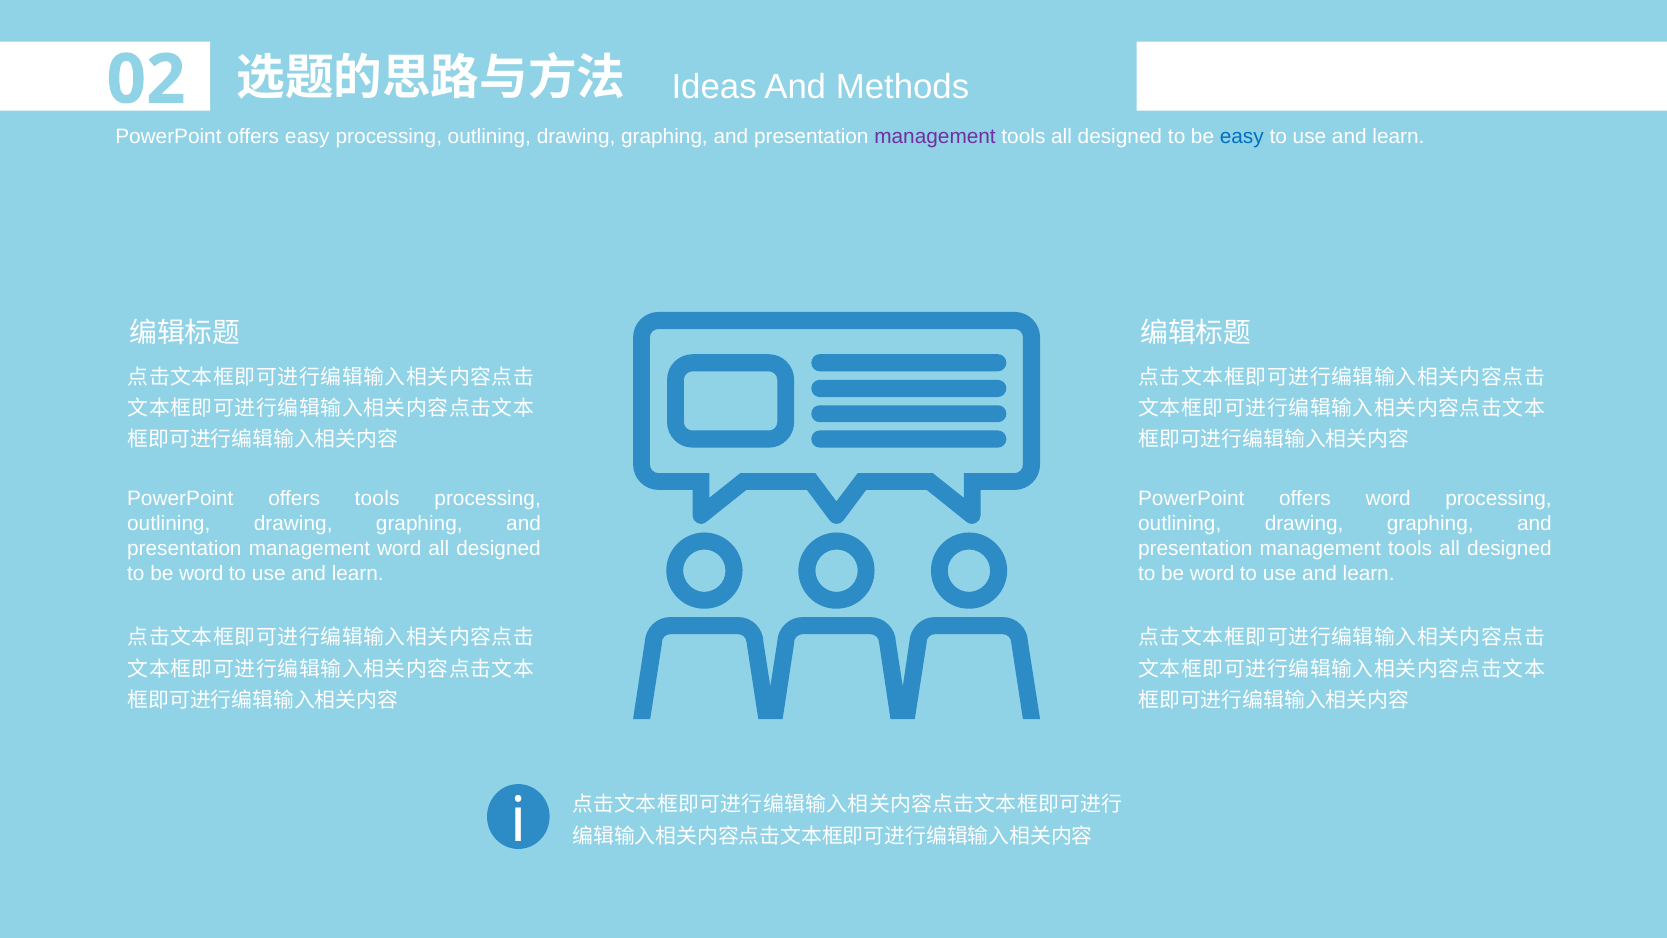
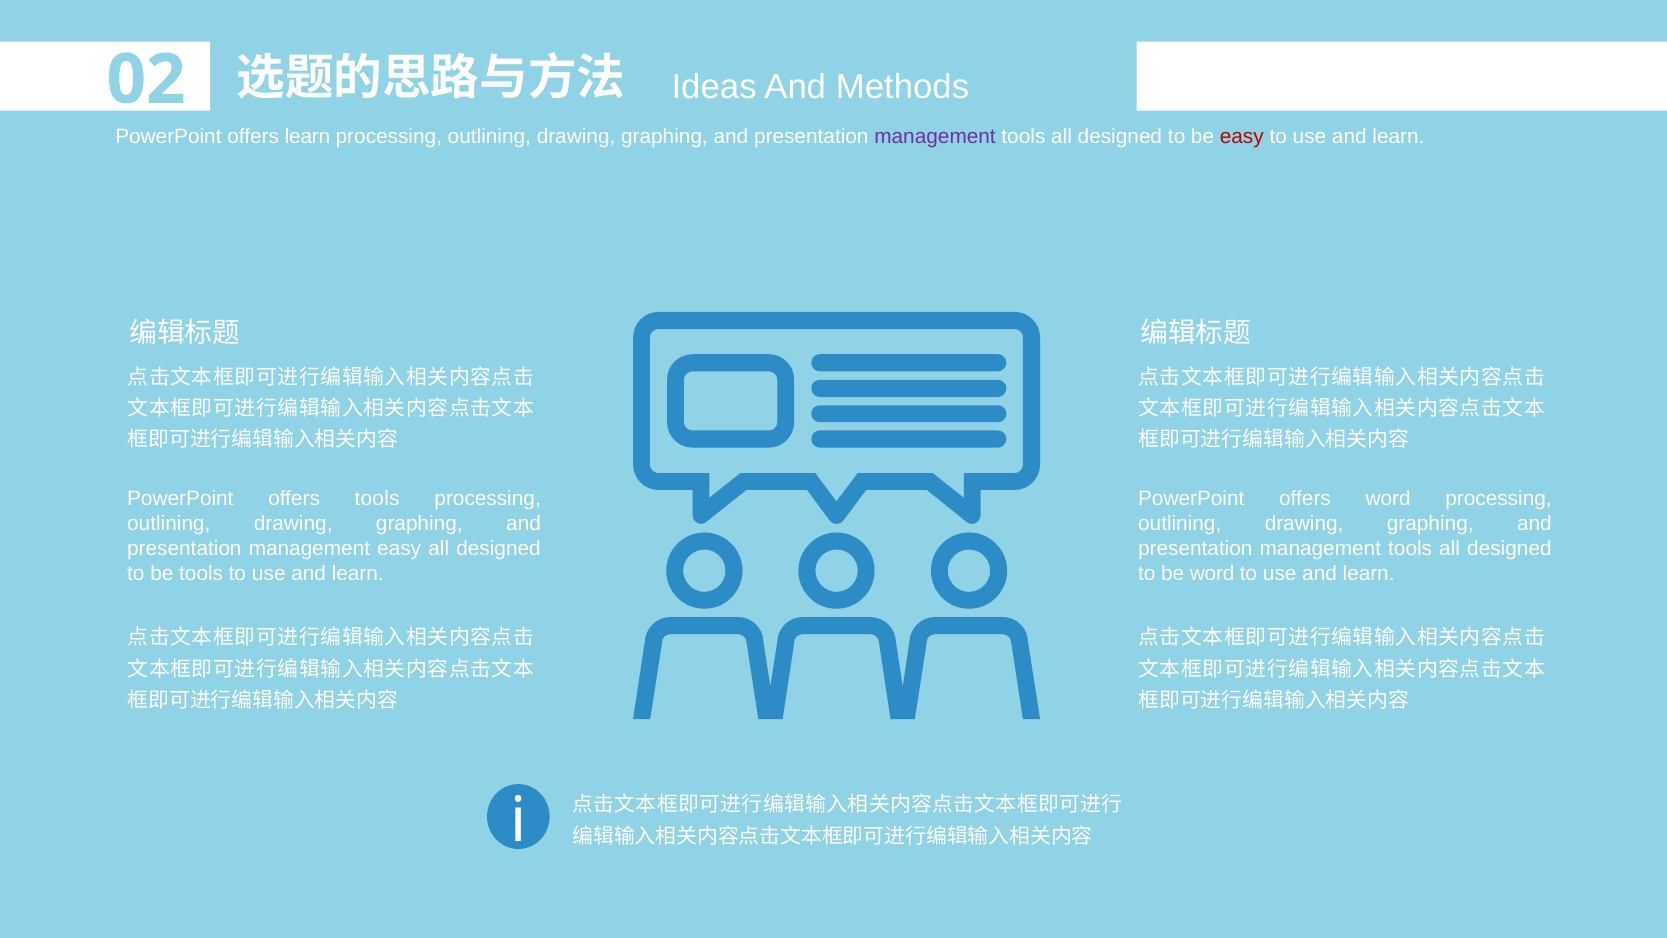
offers easy: easy -> learn (307, 136)
easy colour: blue -> red (1242, 136)
management word: word -> easy (399, 548)
word: word -> tools (201, 573)
